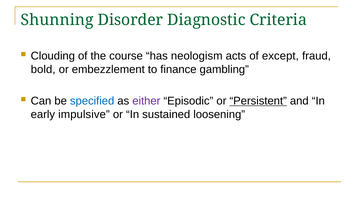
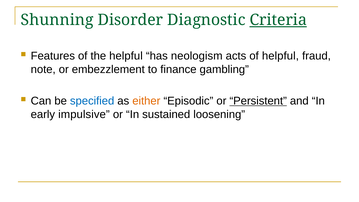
Criteria underline: none -> present (278, 20)
Clouding: Clouding -> Features (53, 56)
the course: course -> helpful (126, 56)
of except: except -> helpful (280, 56)
bold: bold -> note (43, 69)
either colour: purple -> orange (146, 101)
